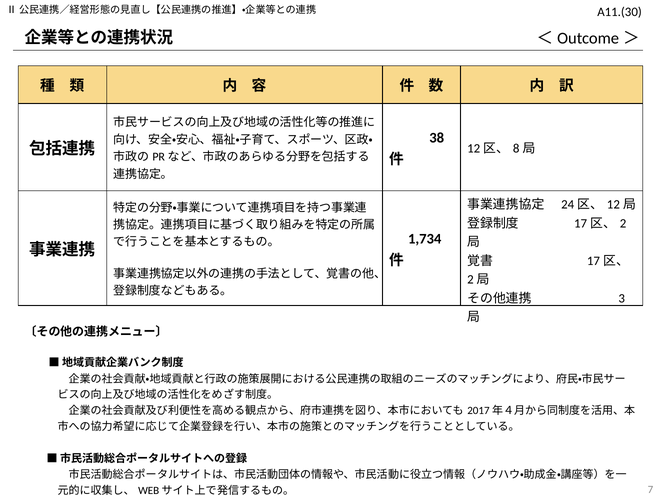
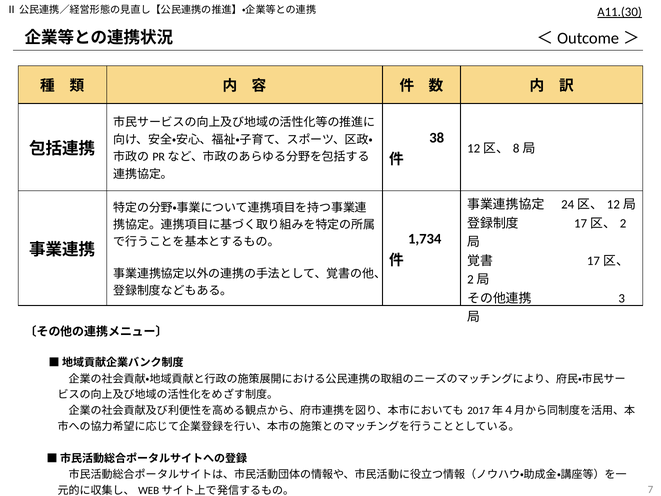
A11.(30 underline: none -> present (620, 12)
